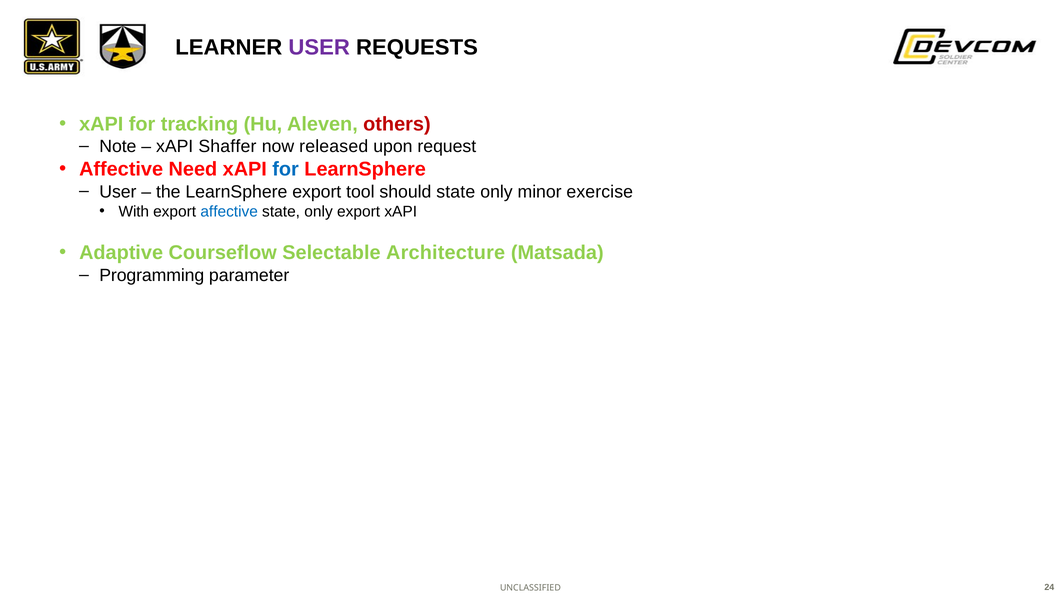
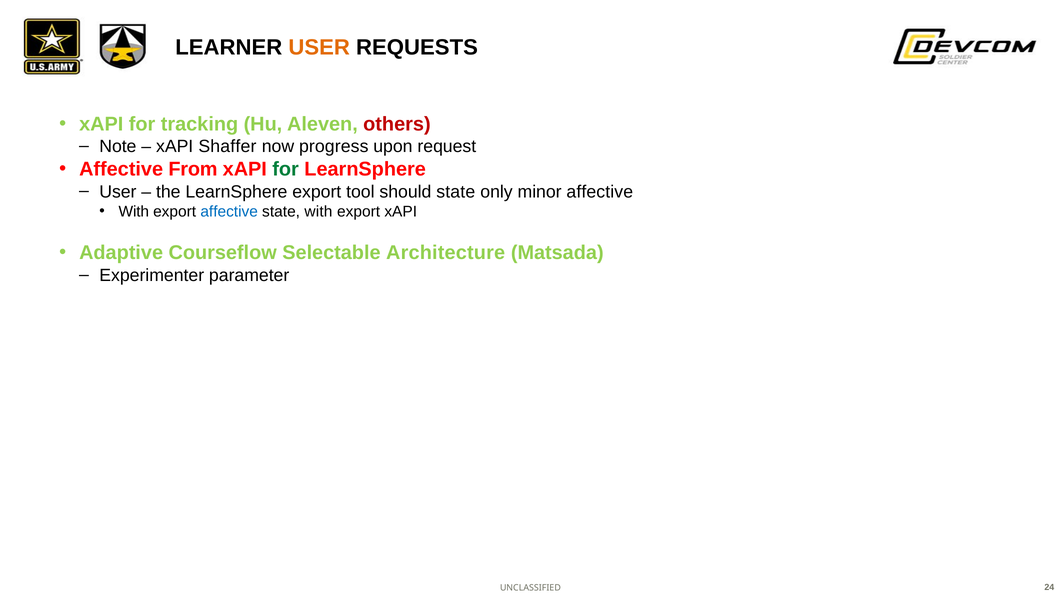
USER colour: purple -> orange (319, 47)
released: released -> progress (334, 147)
Need: Need -> From (193, 169)
for colour: blue -> green (286, 169)
minor exercise: exercise -> affective (600, 192)
only: only -> with (318, 211)
Programming: Programming -> Experimenter (152, 275)
